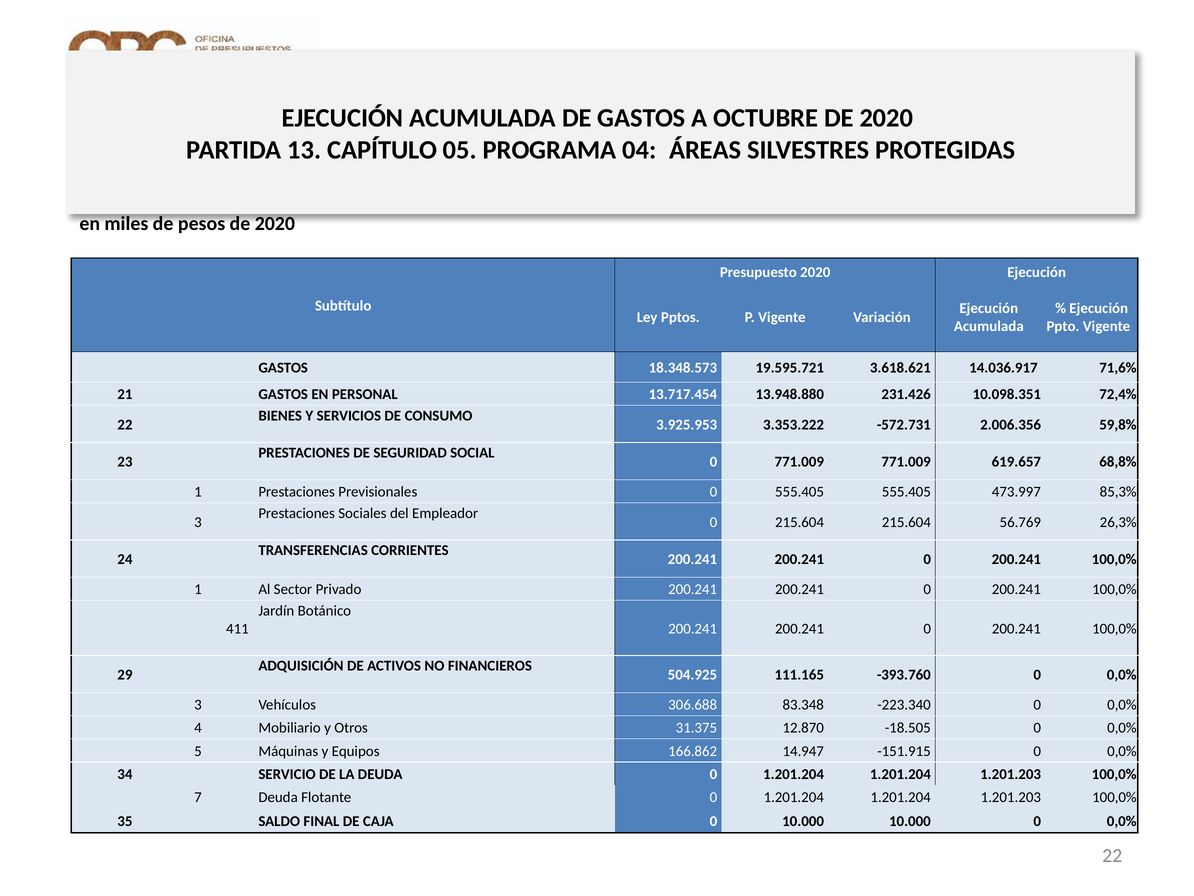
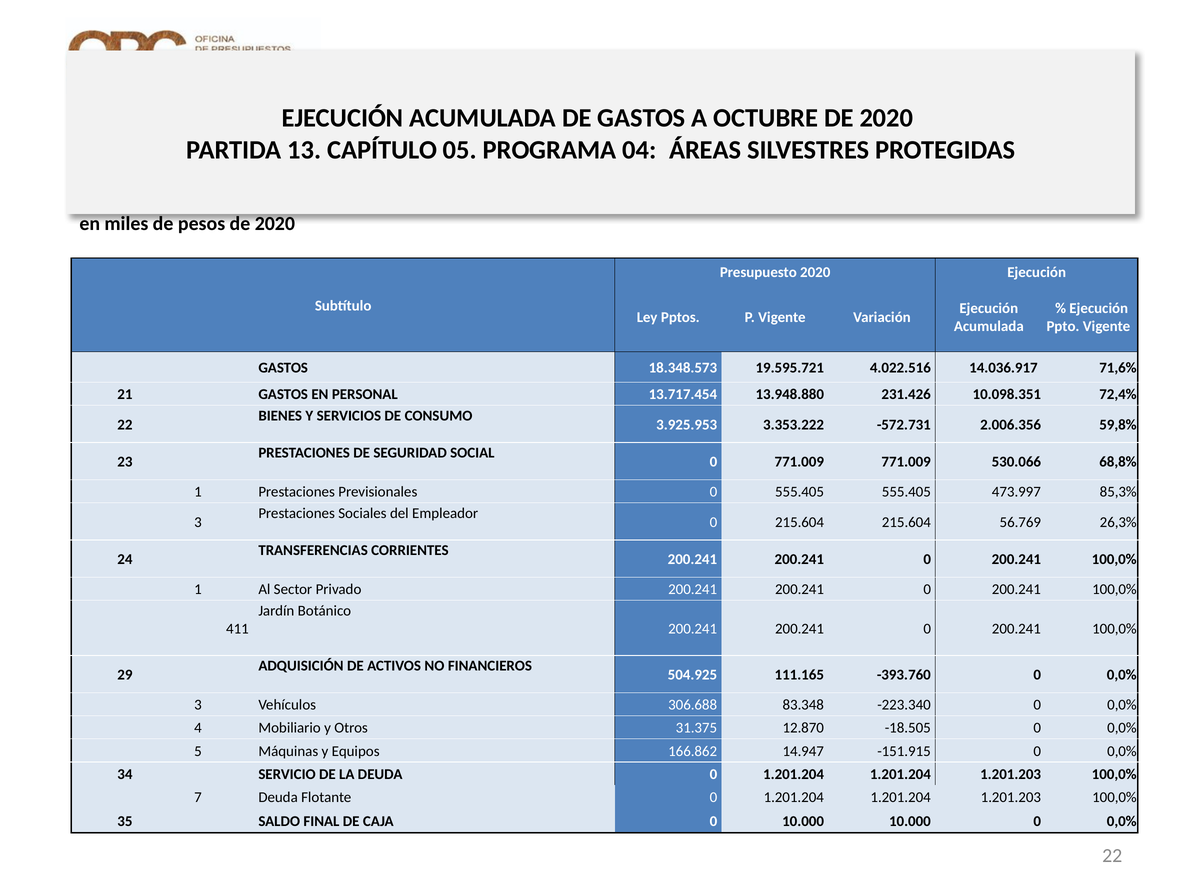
3.618.621: 3.618.621 -> 4.022.516 (900, 368)
619.657: 619.657 -> 530.066 (1016, 462)
